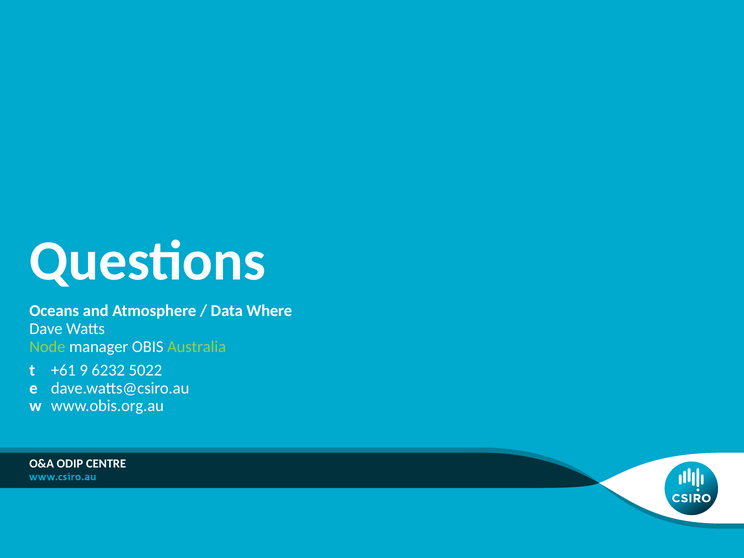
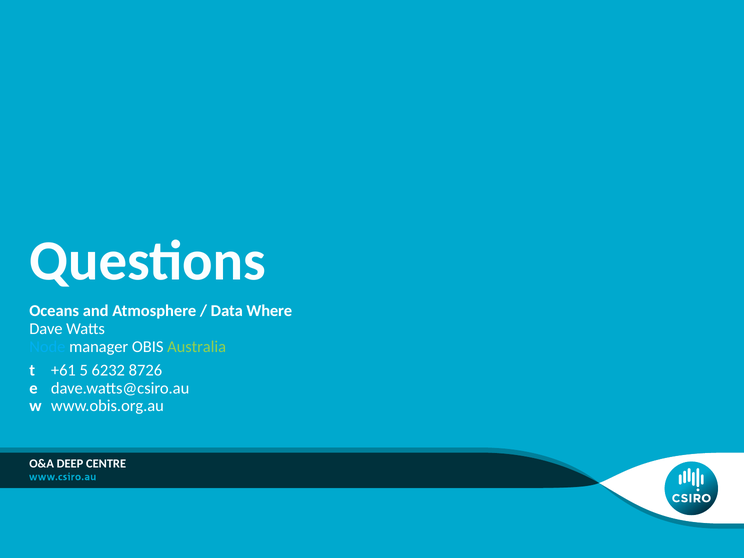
Node colour: light green -> light blue (47, 347)
9: 9 -> 5 (84, 370)
5022: 5022 -> 8726 (145, 370)
ODIP: ODIP -> DEEP (70, 464)
